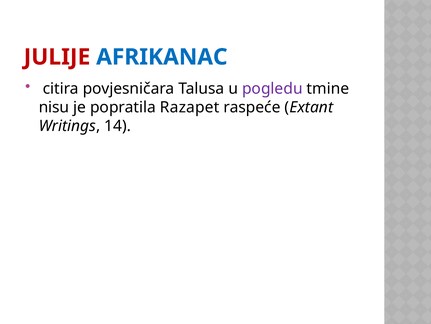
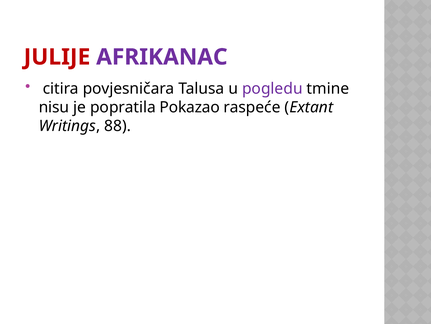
AFRIKANAC colour: blue -> purple (162, 57)
Razapet: Razapet -> Pokazao (190, 107)
14: 14 -> 88 (118, 126)
